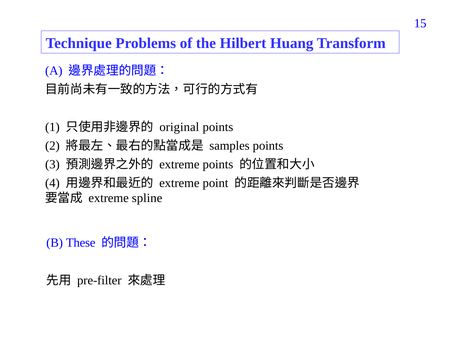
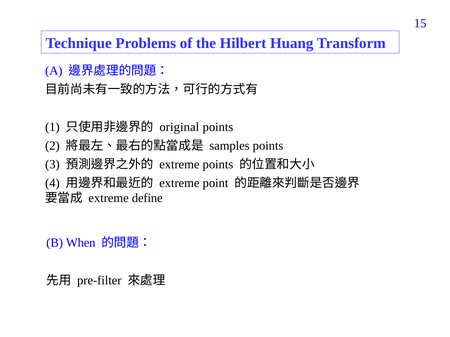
spline: spline -> define (147, 198)
These: These -> When (81, 243)
